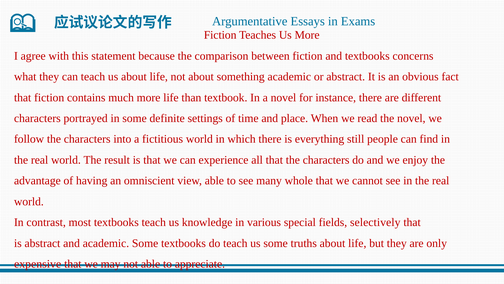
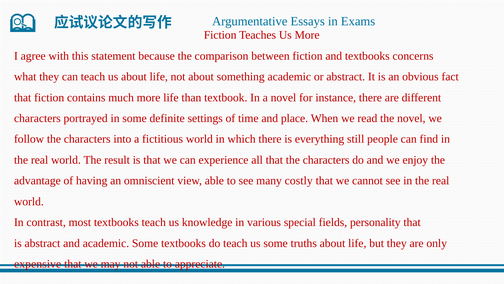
whole: whole -> costly (299, 180)
selectively: selectively -> personality (375, 222)
